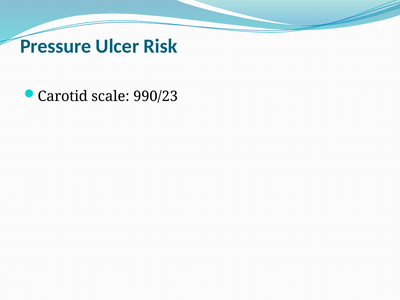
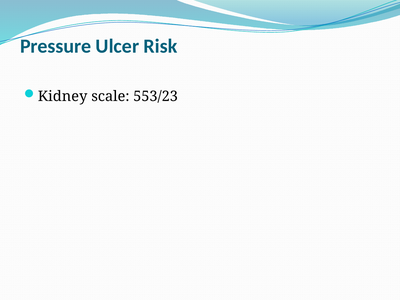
Carotid: Carotid -> Kidney (63, 96)
990/23: 990/23 -> 553/23 (156, 96)
